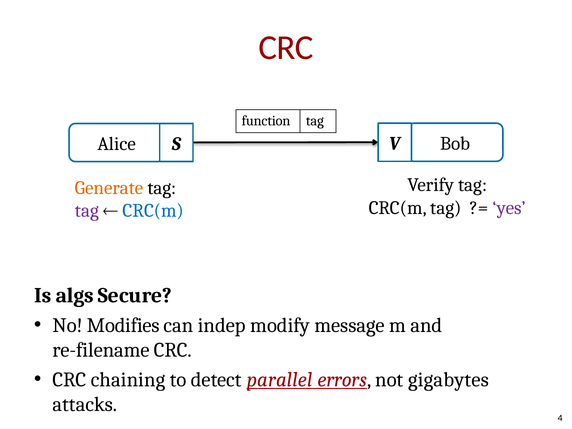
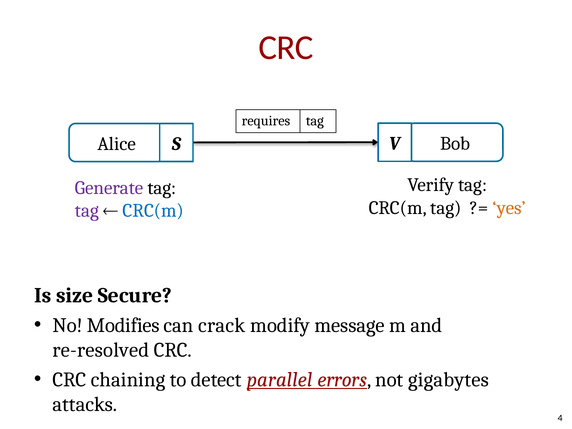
function: function -> requires (266, 121)
Generate colour: orange -> purple (109, 188)
yes colour: purple -> orange (509, 208)
algs: algs -> size (75, 295)
indep: indep -> crack (222, 325)
re-filename: re-filename -> re-resolved (101, 350)
